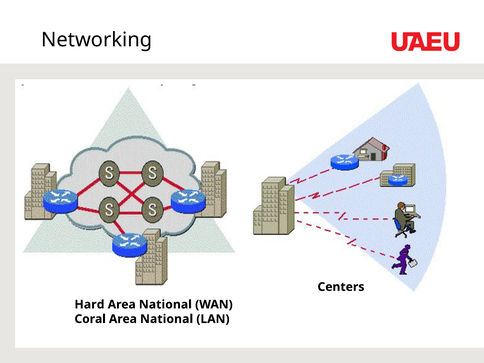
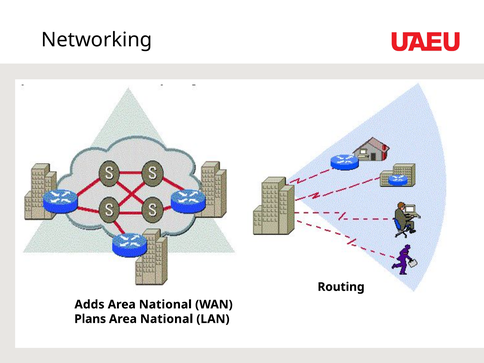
Centers: Centers -> Routing (341, 287)
Hard: Hard -> Adds (89, 304)
Coral: Coral -> Plans (90, 319)
